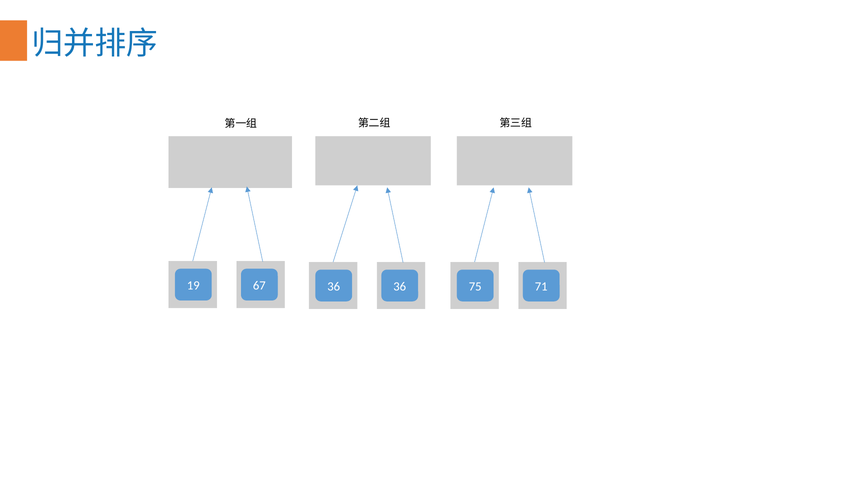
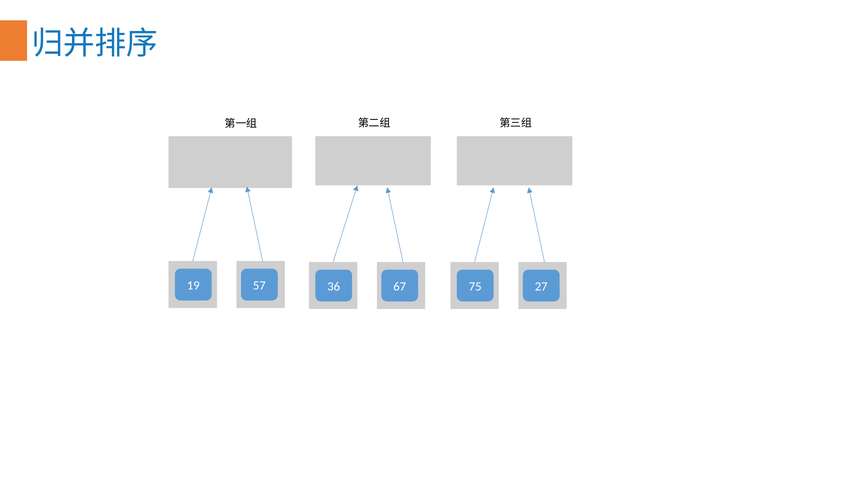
67: 67 -> 57 (259, 286)
36 36: 36 -> 67 (400, 286)
71: 71 -> 27 (541, 286)
